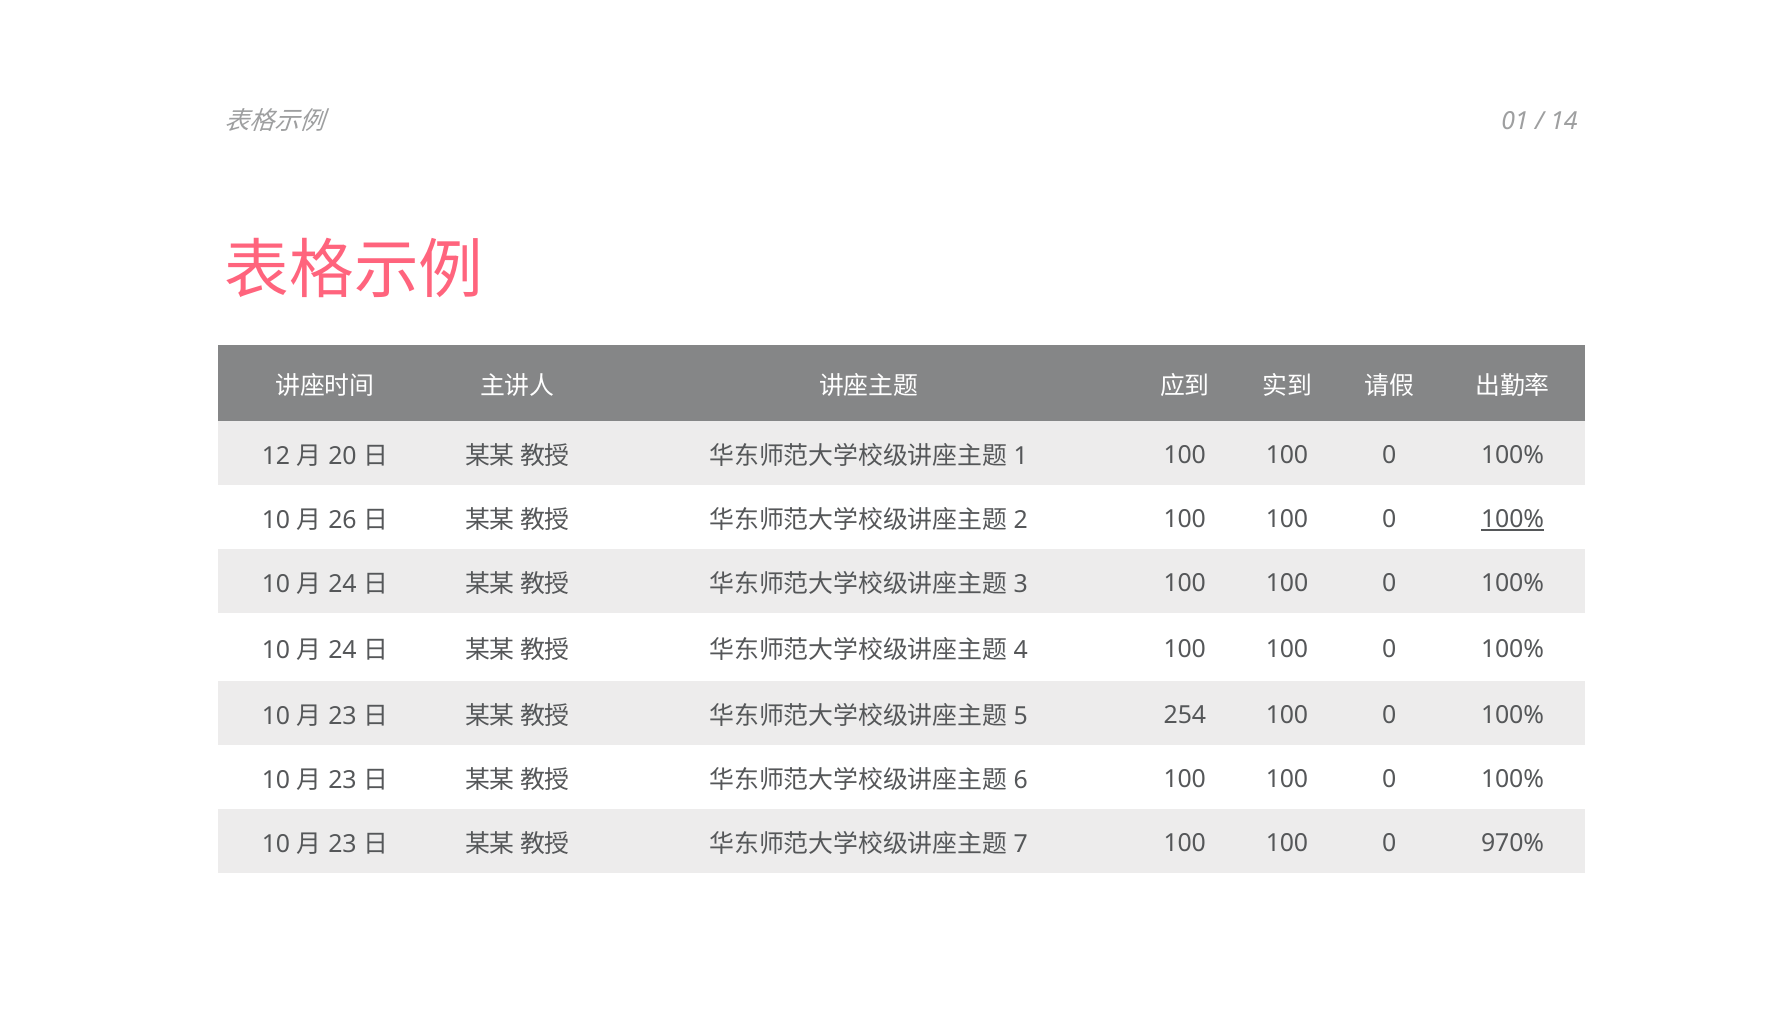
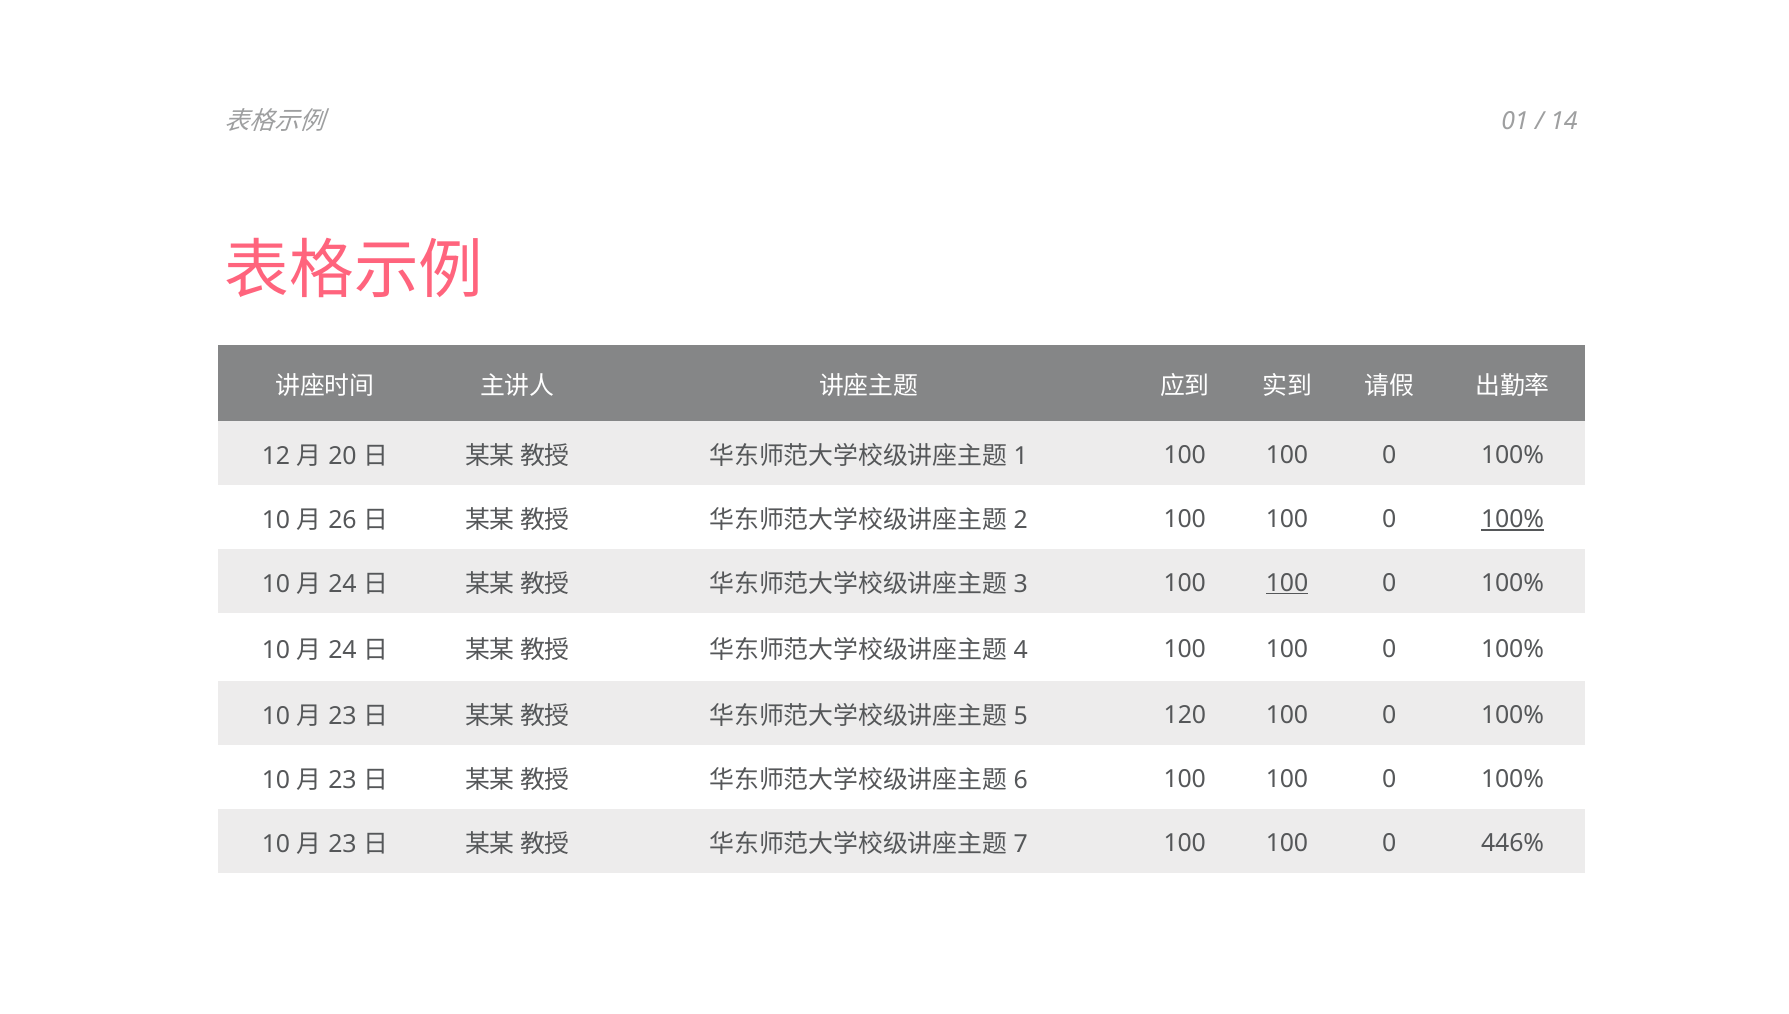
100 underline: none -> present (1287, 583)
254: 254 -> 120 (1185, 716)
970%: 970% -> 446% (1513, 843)
